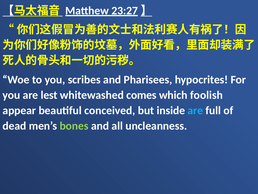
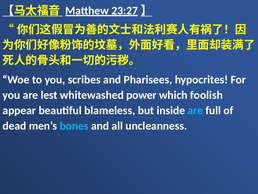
comes: comes -> power (141, 95)
conceived: conceived -> blameless (110, 110)
bones colour: light green -> light blue (74, 126)
